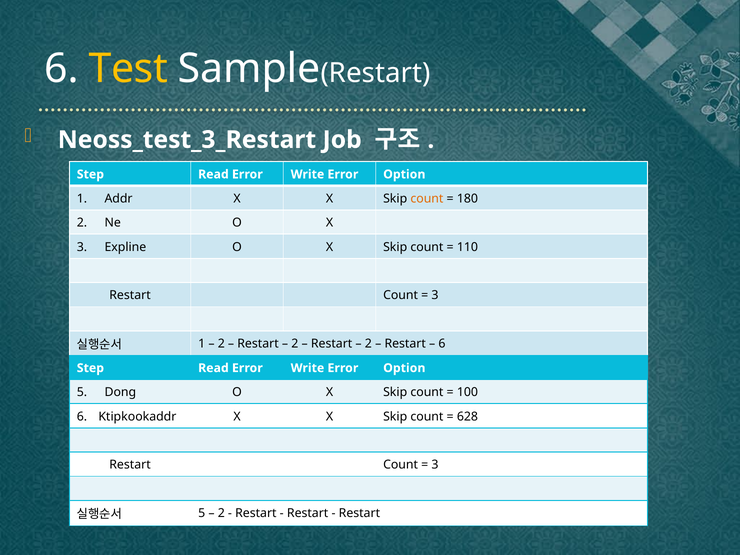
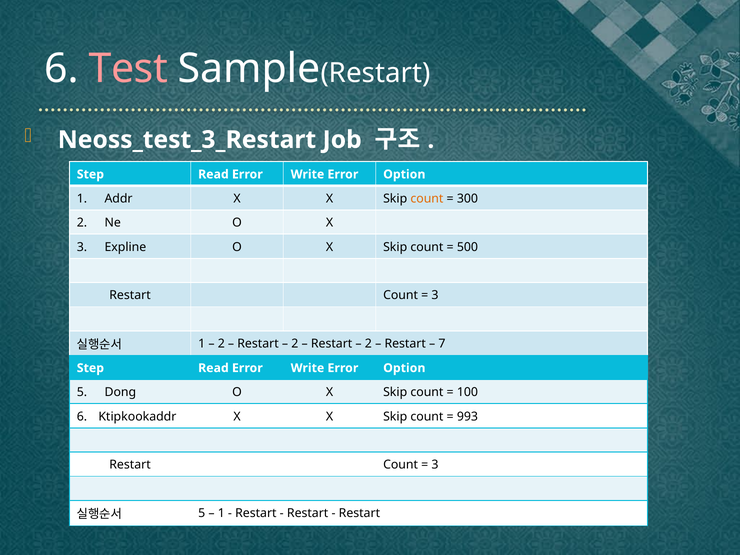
Test colour: yellow -> pink (128, 69)
180: 180 -> 300 (467, 199)
110: 110 -> 500 (467, 247)
6: 6 -> 7 (442, 344)
628: 628 -> 993 (467, 416)
2: 2 -> 1 (221, 513)
